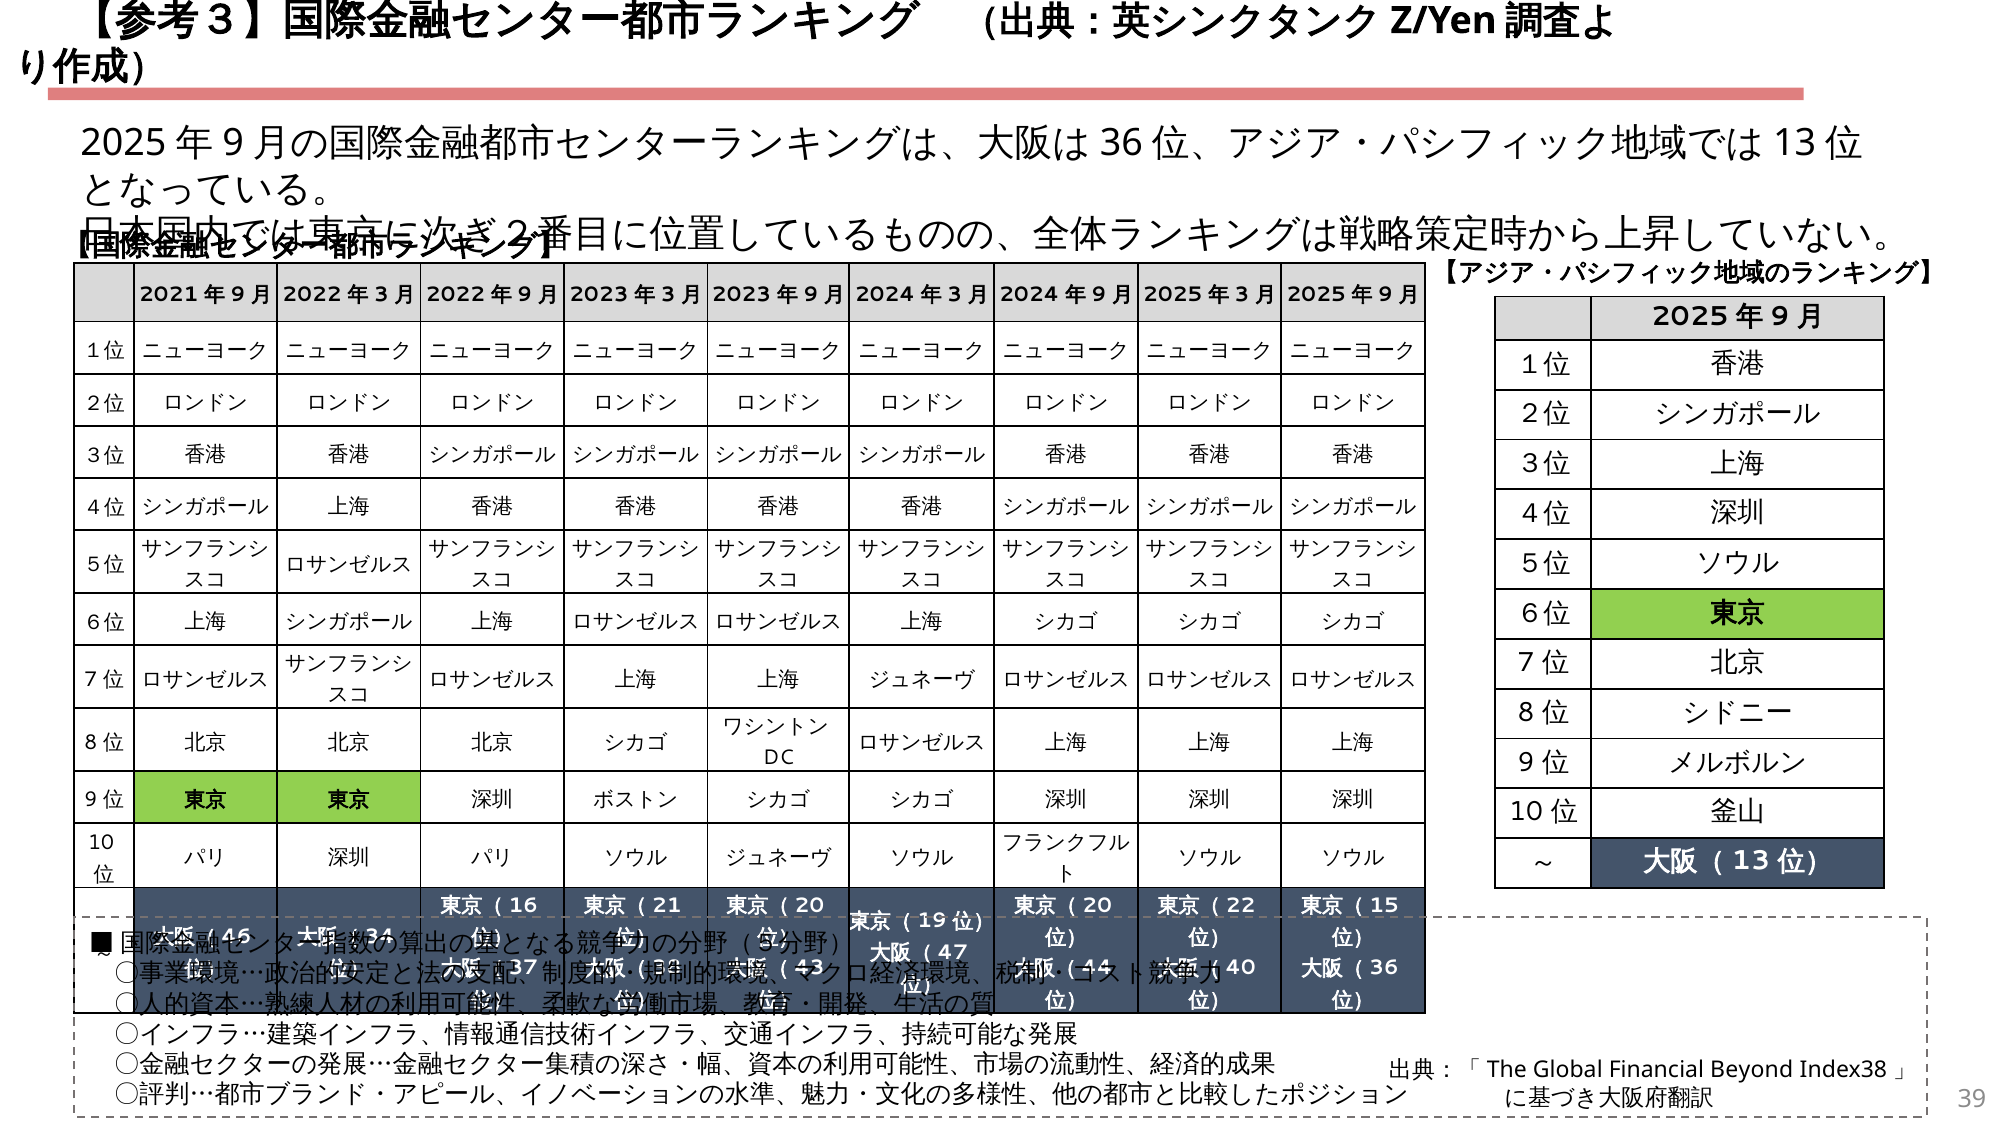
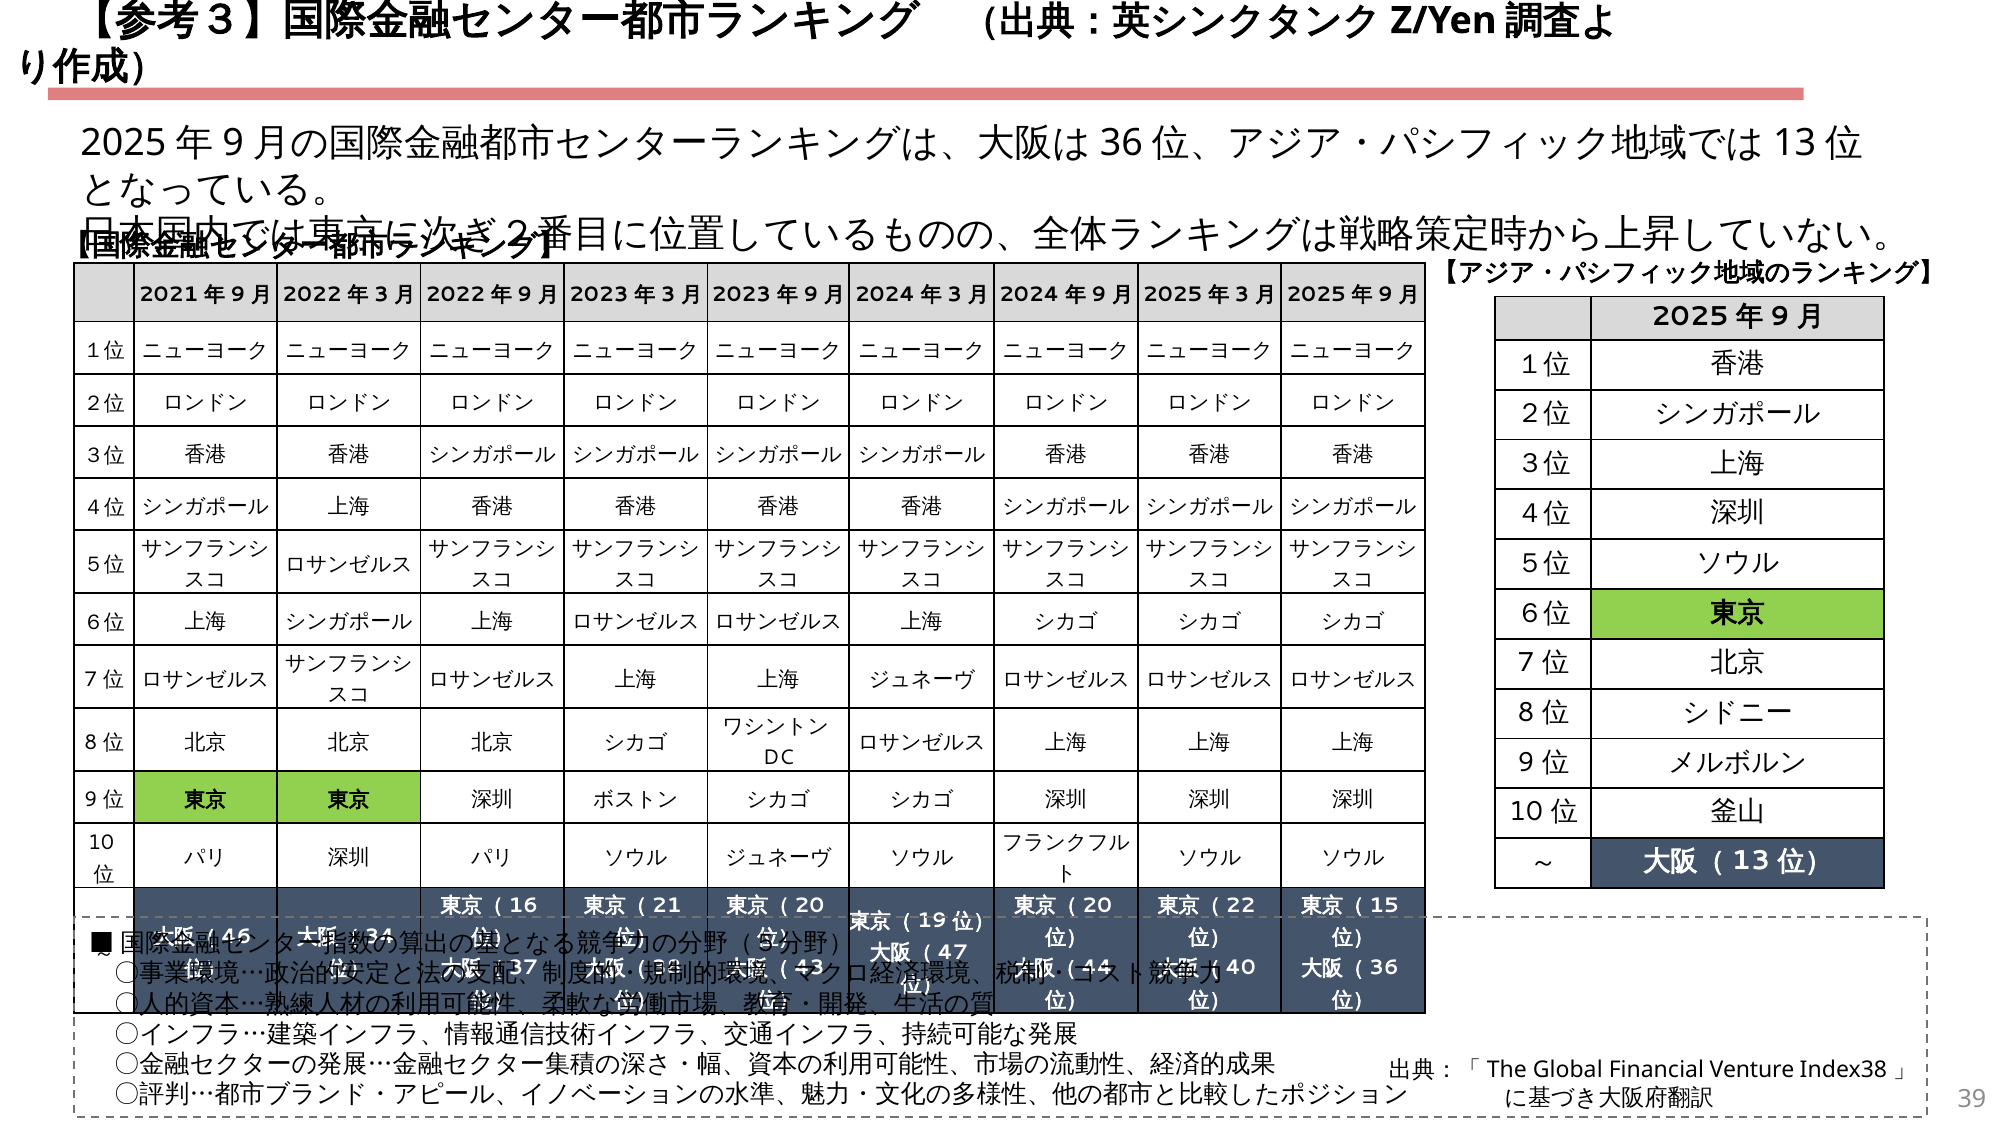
Beyond: Beyond -> Venture (1752, 1070)
